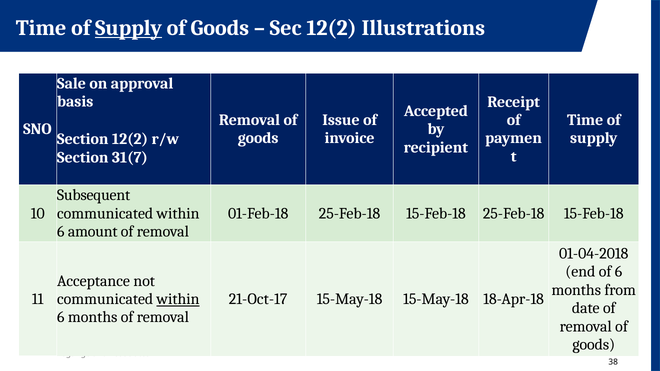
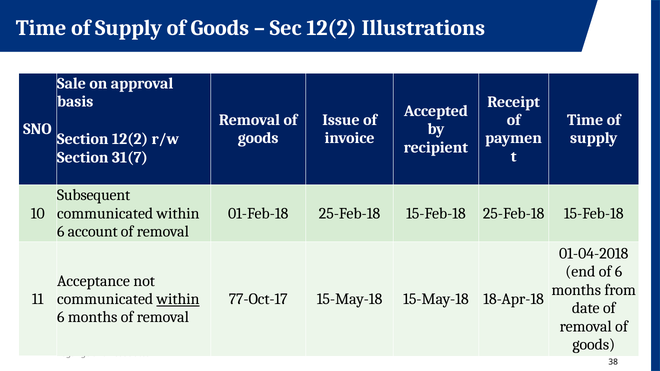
Supply underline: present -> none (129, 28)
amount: amount -> account (93, 232)
21-Oct-17: 21-Oct-17 -> 77-Oct-17 (258, 299)
